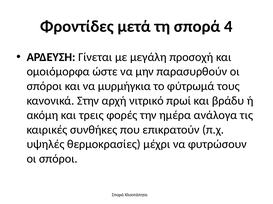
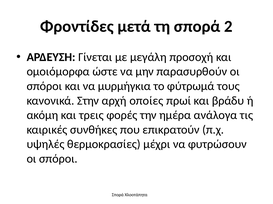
4: 4 -> 2 (228, 26)
νιτρικό: νιτρικό -> οποίες (146, 101)
